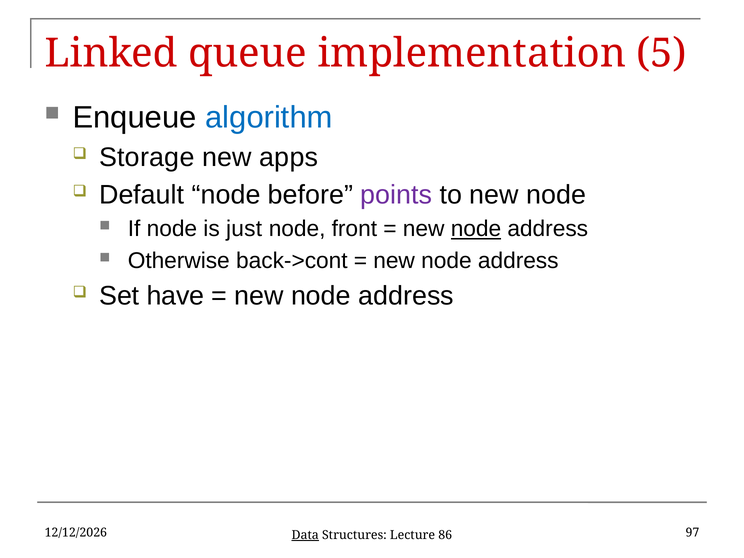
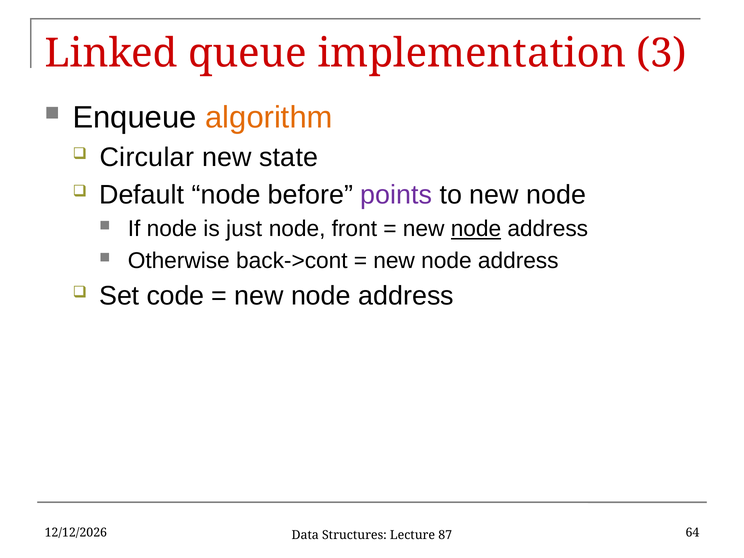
5: 5 -> 3 (662, 53)
algorithm colour: blue -> orange (269, 117)
Storage: Storage -> Circular (147, 157)
apps: apps -> state (289, 157)
have: have -> code (175, 296)
97: 97 -> 64 (692, 533)
Data underline: present -> none (305, 535)
86: 86 -> 87 (445, 535)
